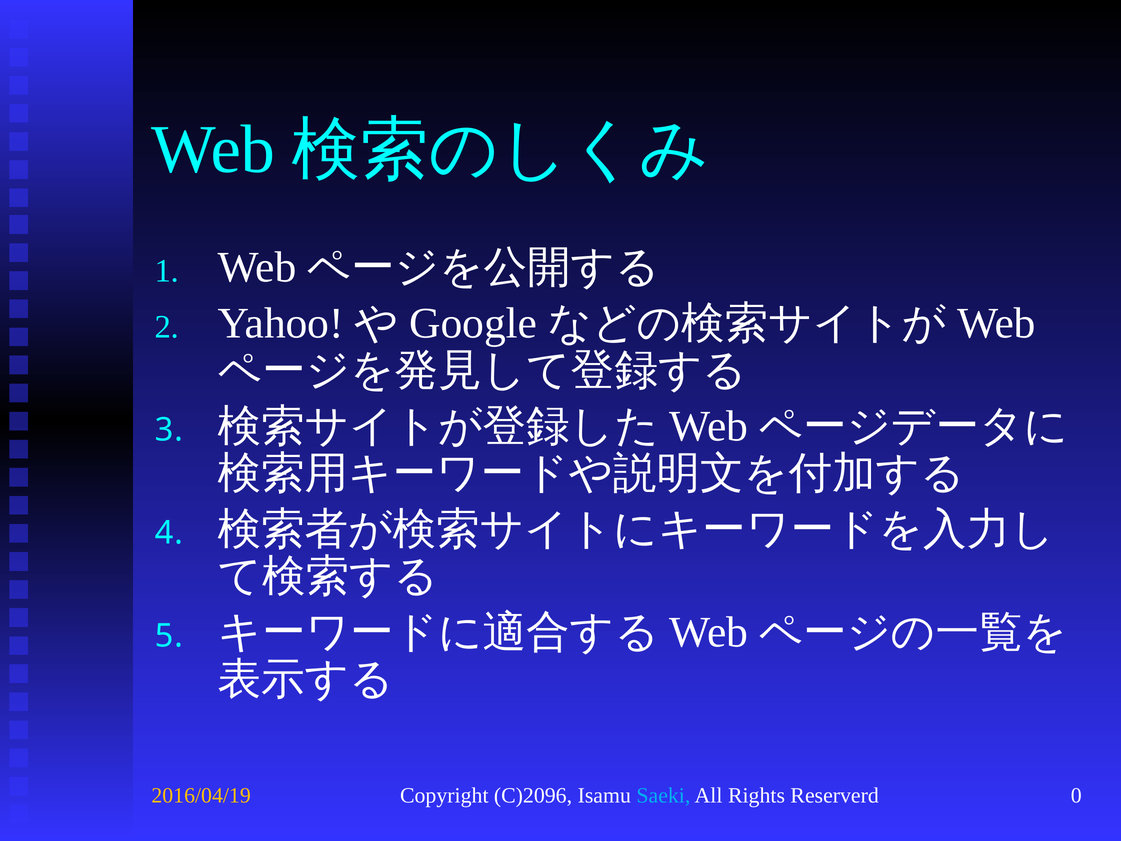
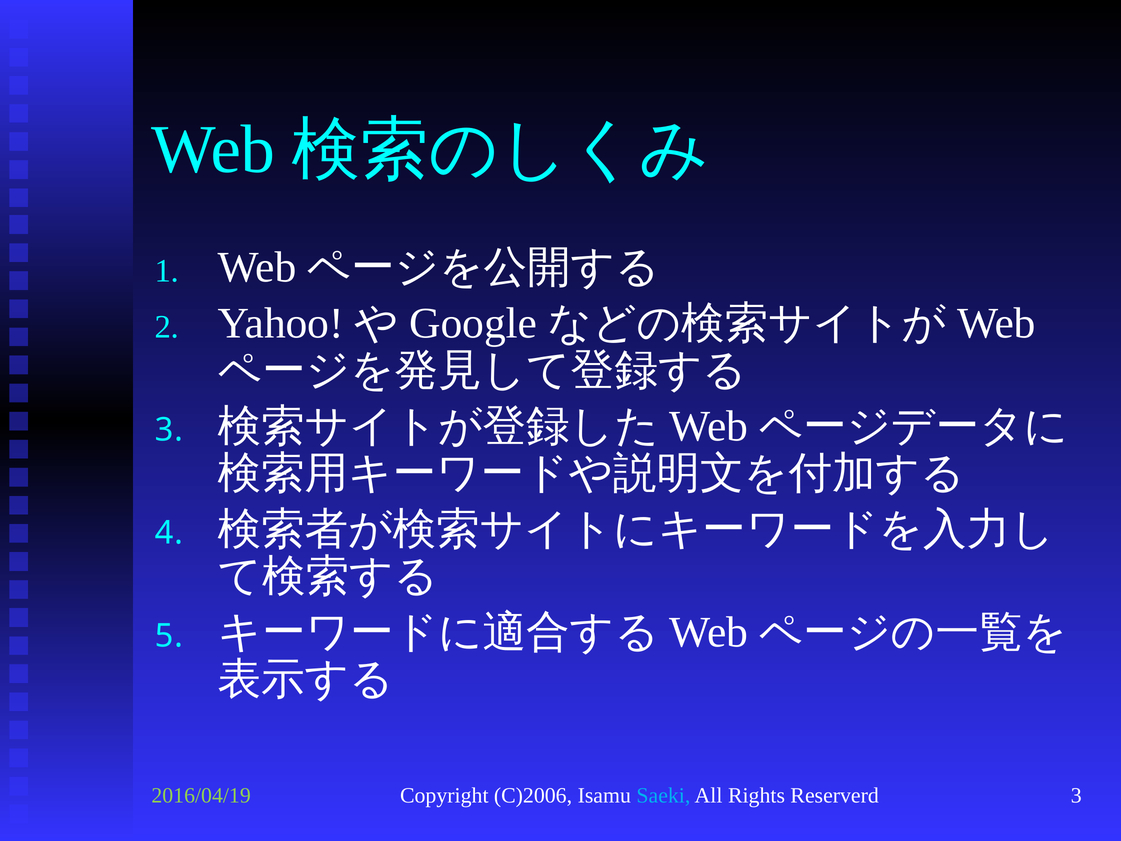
2016/04/19 colour: yellow -> light green (201, 796)
C)2096: C)2096 -> C)2006 (533, 796)
Reserverd 0: 0 -> 3 (1076, 796)
